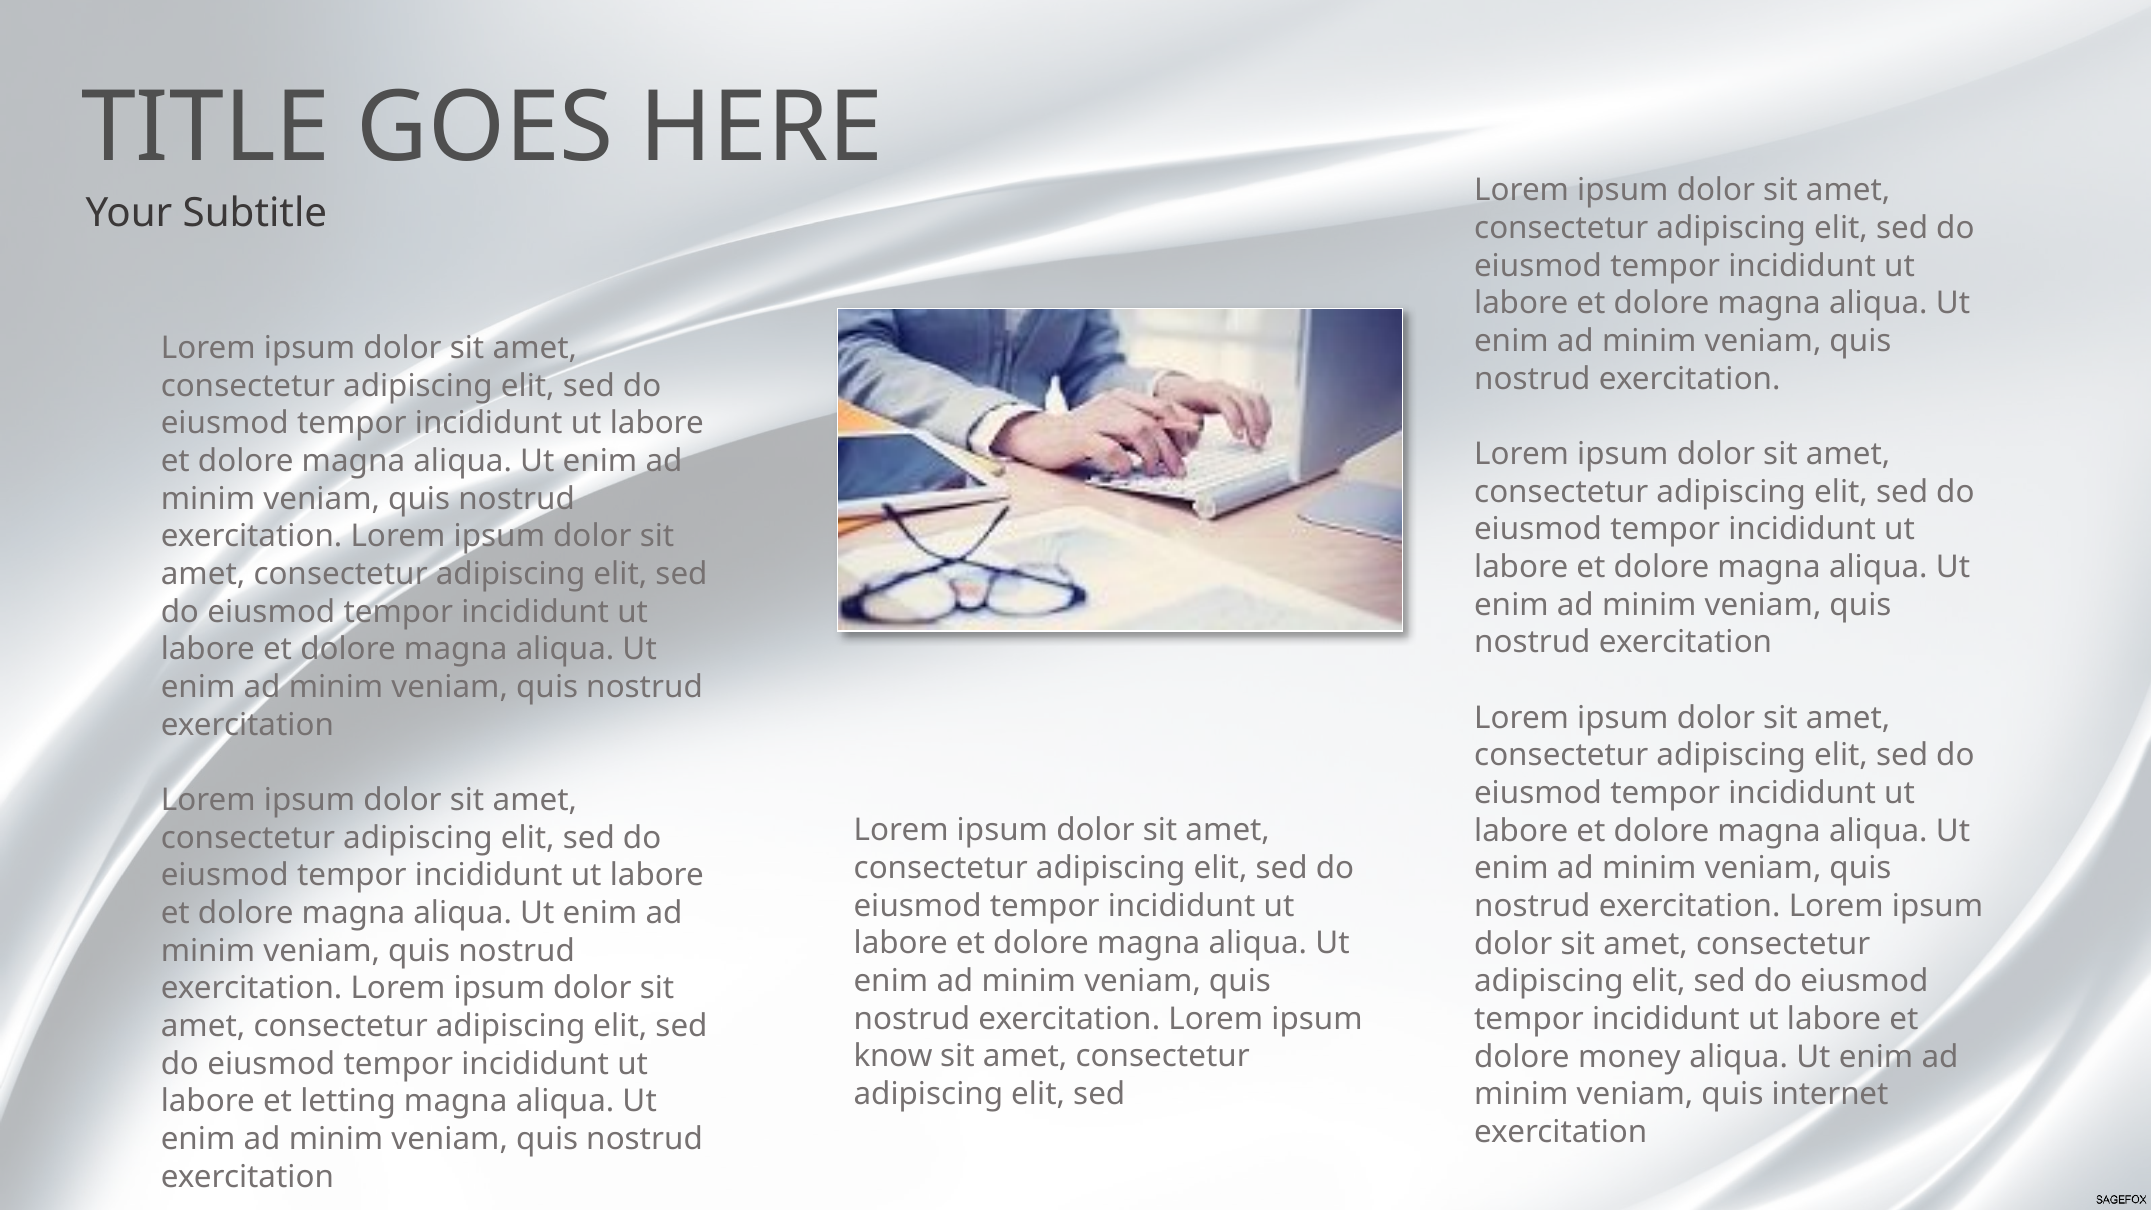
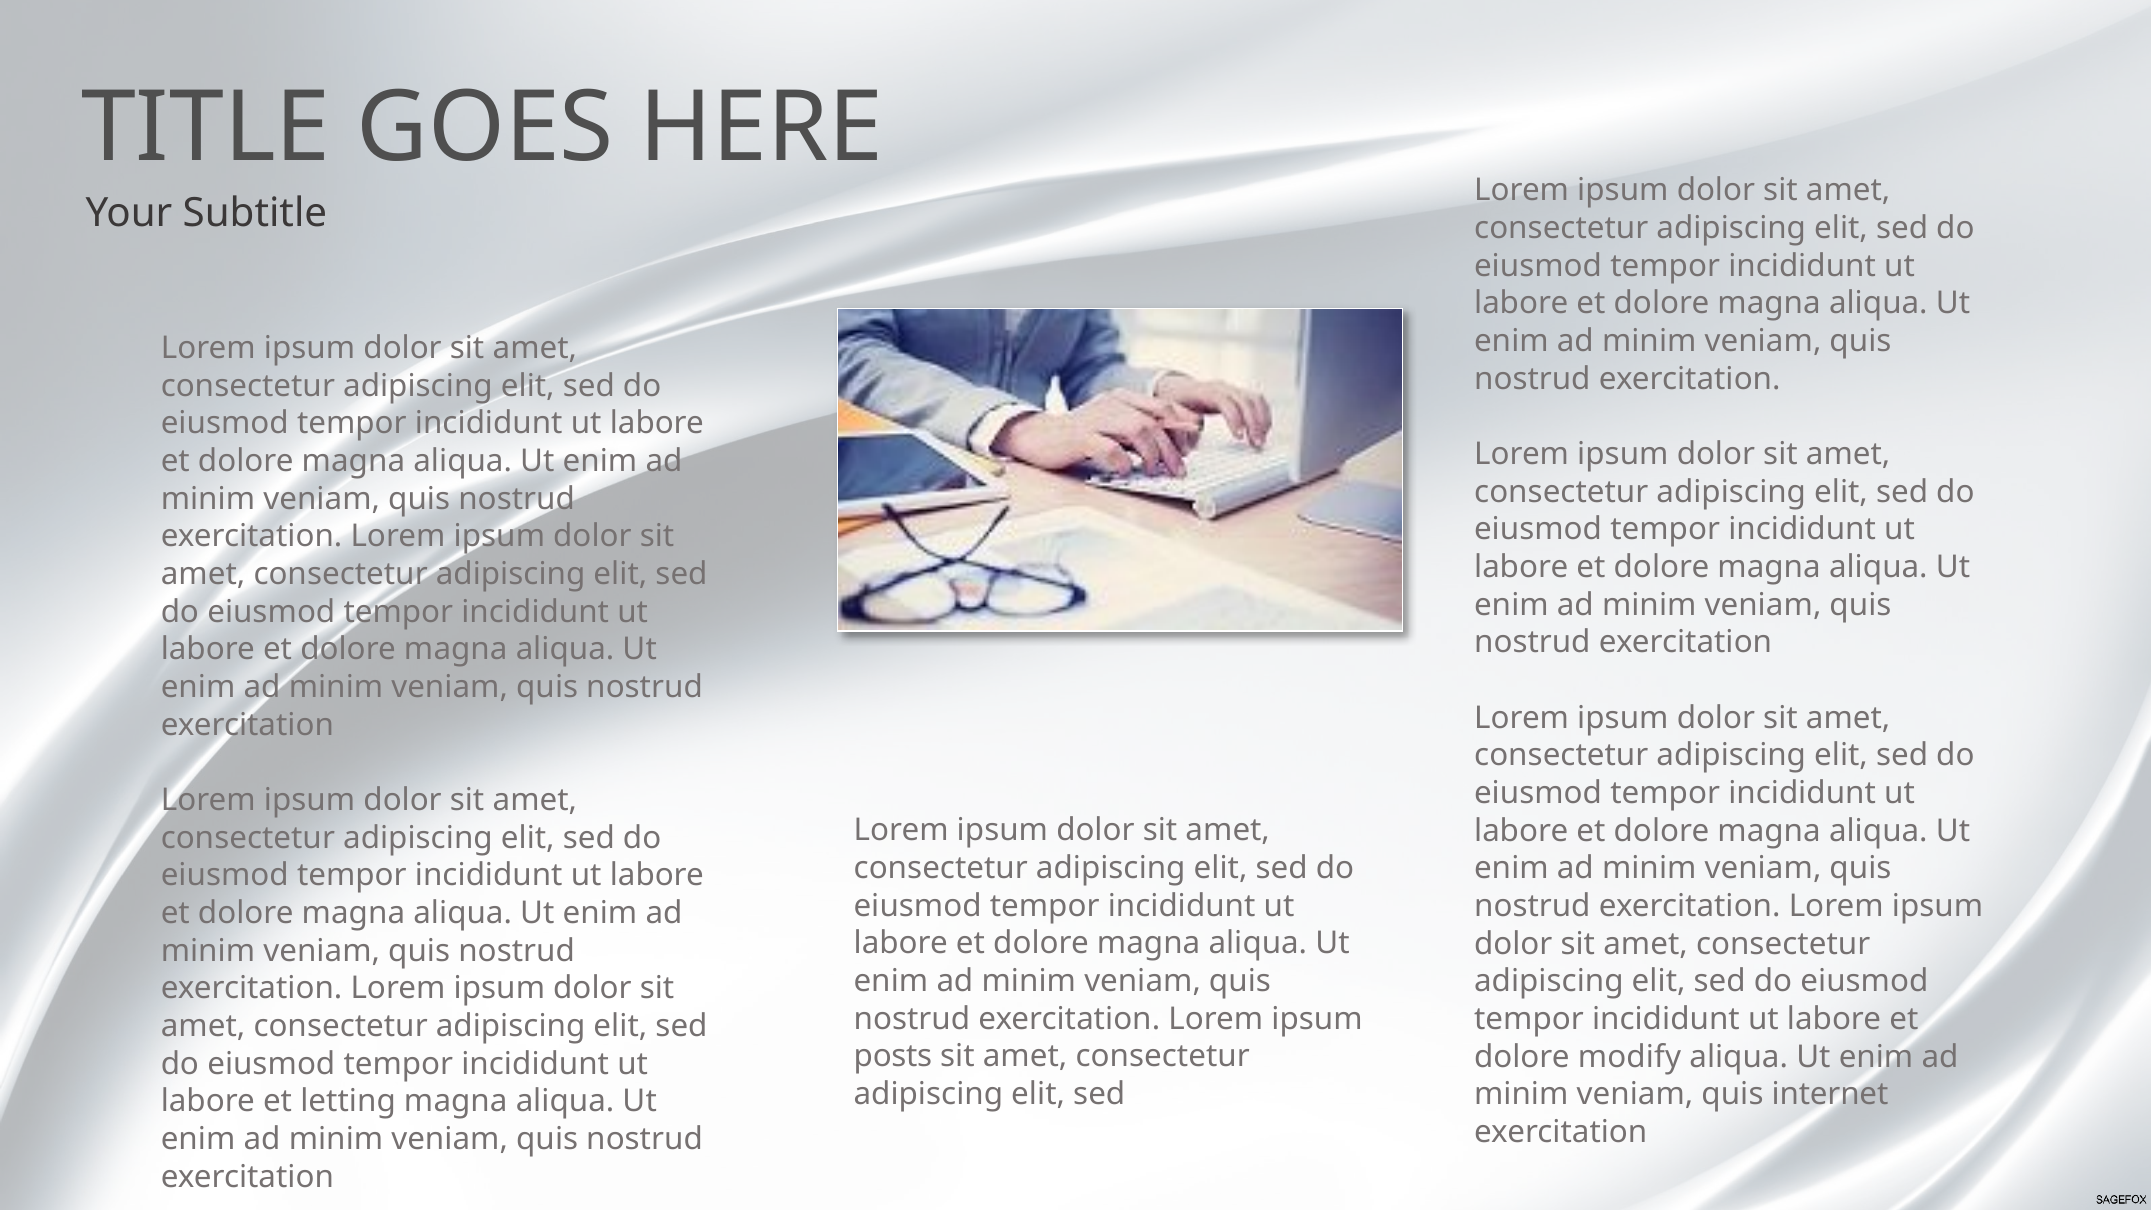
know: know -> posts (893, 1056)
money: money -> modify (1629, 1057)
